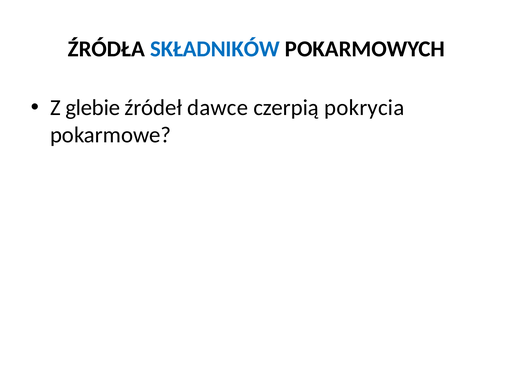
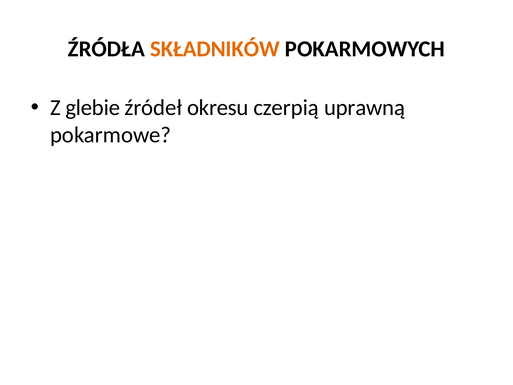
SKŁADNIKÓW colour: blue -> orange (215, 49)
dawce: dawce -> okresu (218, 108)
pokrycia: pokrycia -> uprawną (365, 108)
